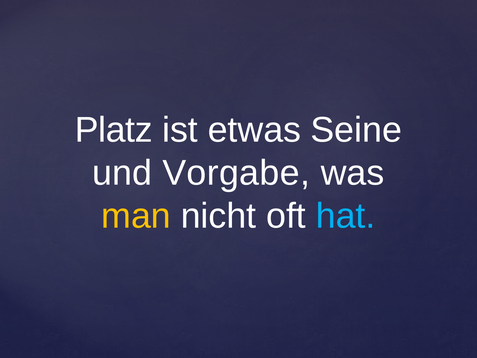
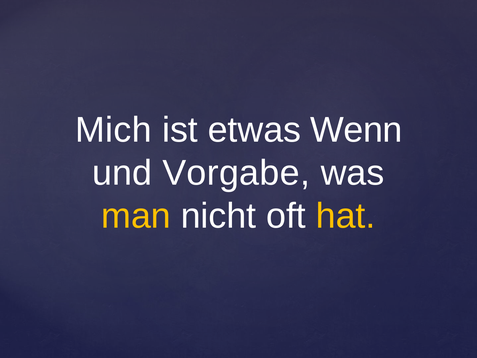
Platz: Platz -> Mich (113, 130)
Seine: Seine -> Wenn (356, 130)
hat colour: light blue -> yellow (346, 216)
